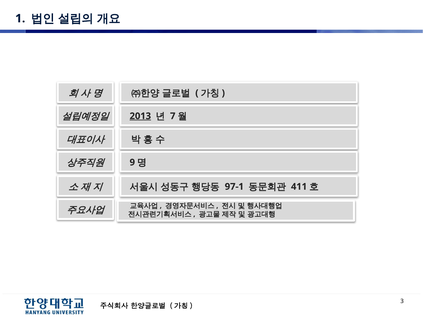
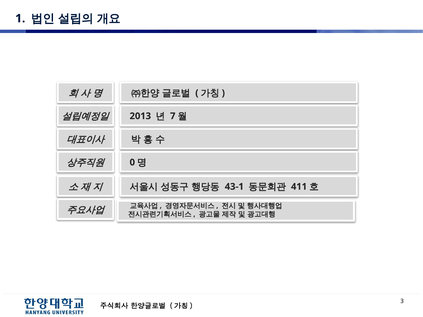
2013 underline: present -> none (140, 116)
9: 9 -> 0 (132, 162)
97-1: 97-1 -> 43-1 (234, 187)
